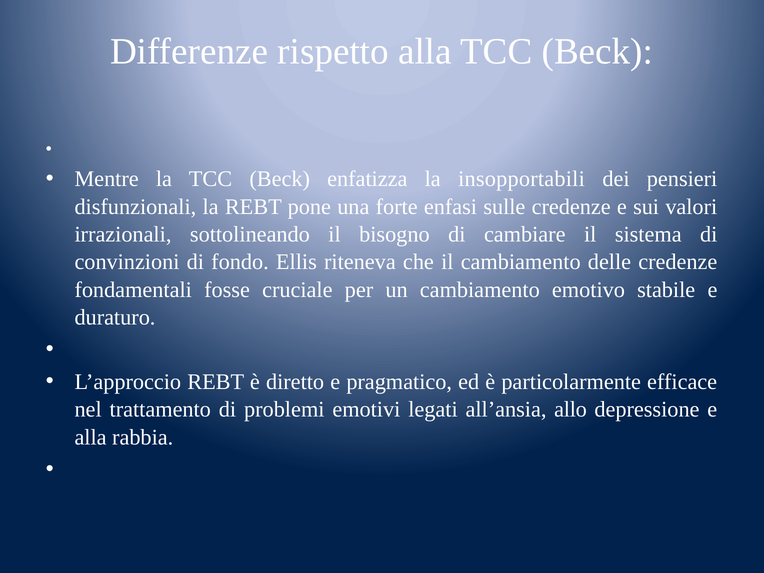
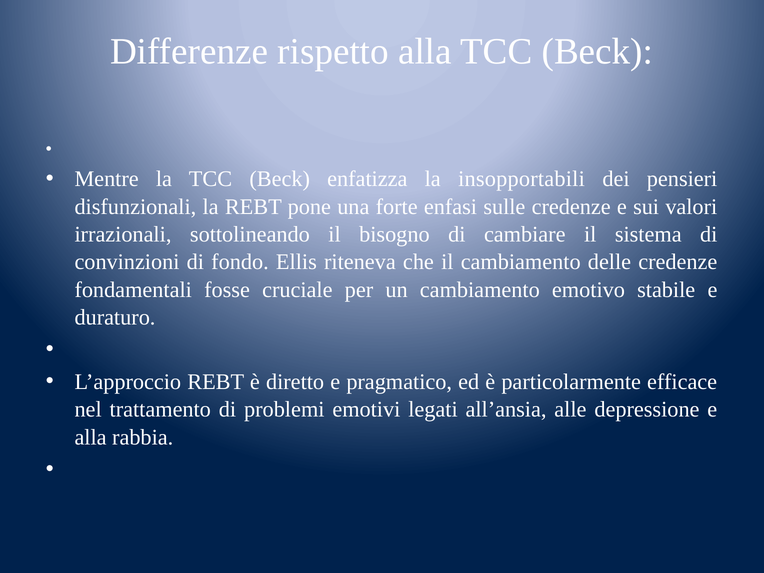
allo: allo -> alle (570, 410)
